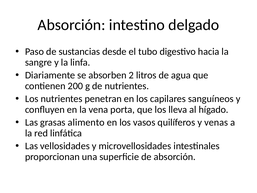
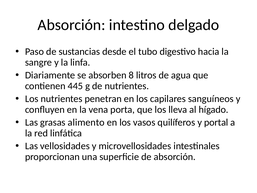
2: 2 -> 8 (131, 75)
200: 200 -> 445 (75, 86)
venas: venas -> portal (216, 122)
